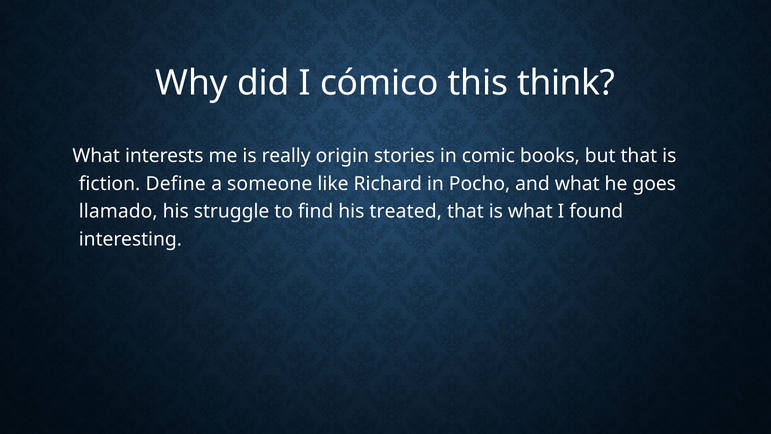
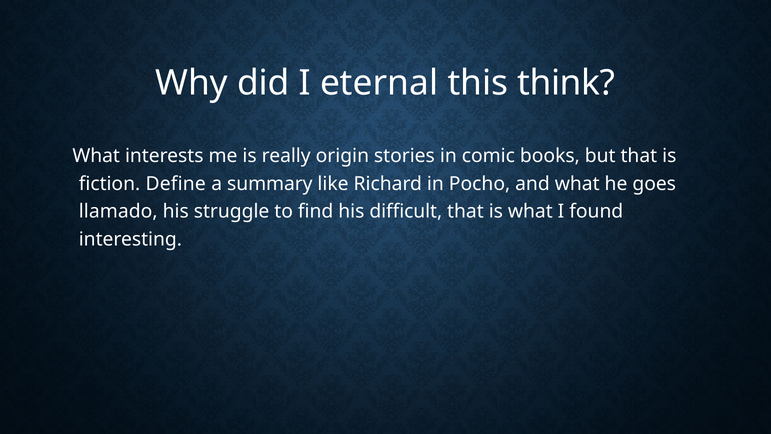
cómico: cómico -> eternal (379, 83)
someone: someone -> summary (270, 184)
treated: treated -> difficult (406, 211)
